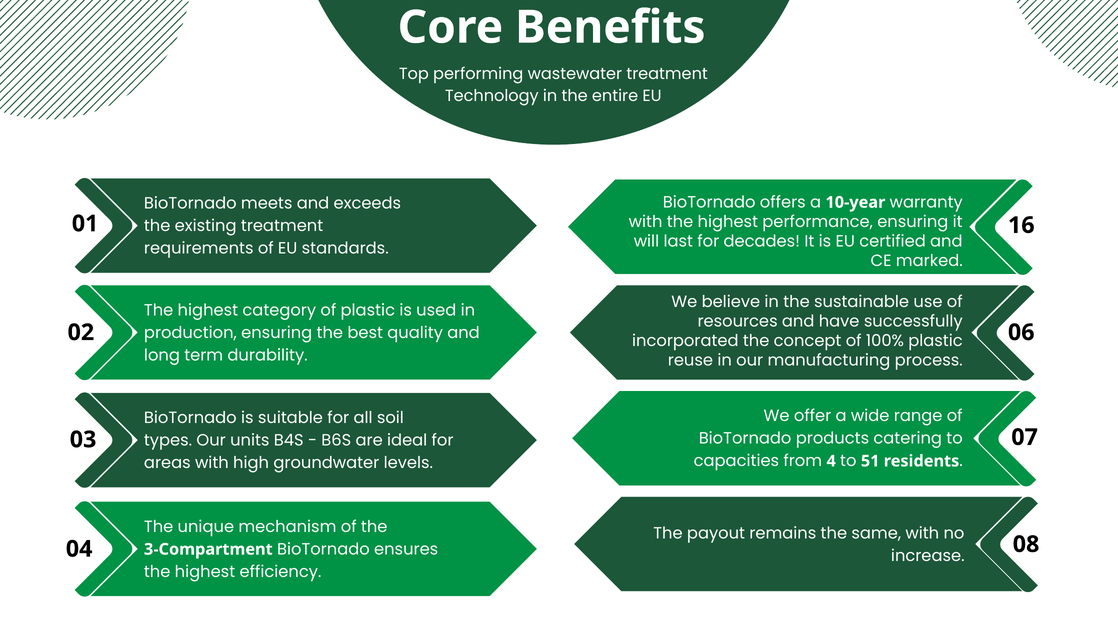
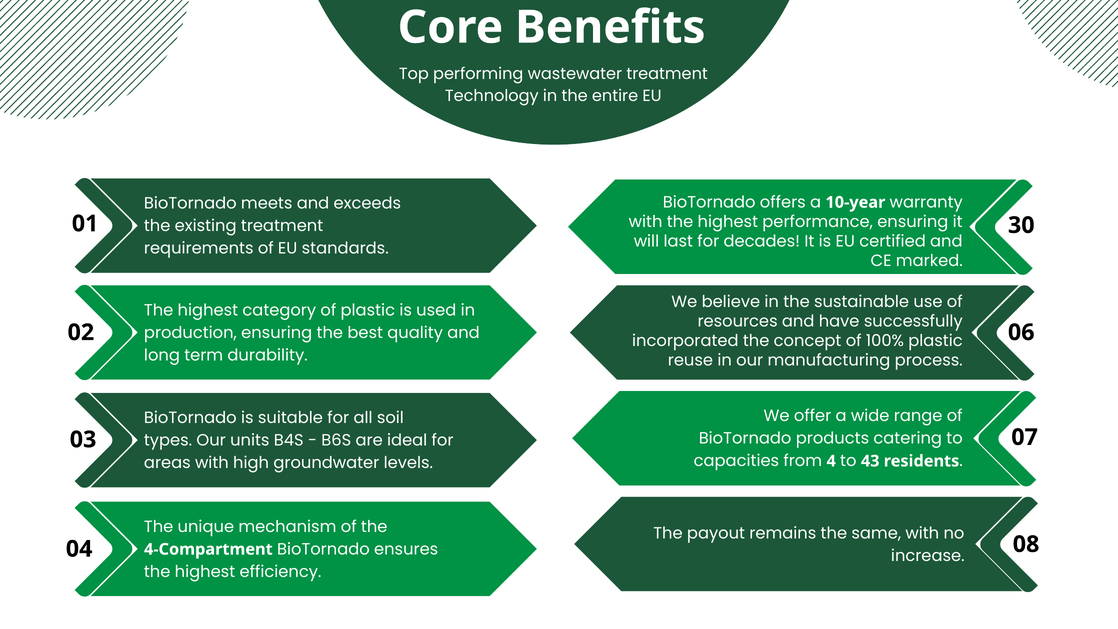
16: 16 -> 30 (1021, 225)
51: 51 -> 43 (870, 461)
3-Compartment: 3-Compartment -> 4-Compartment (208, 549)
